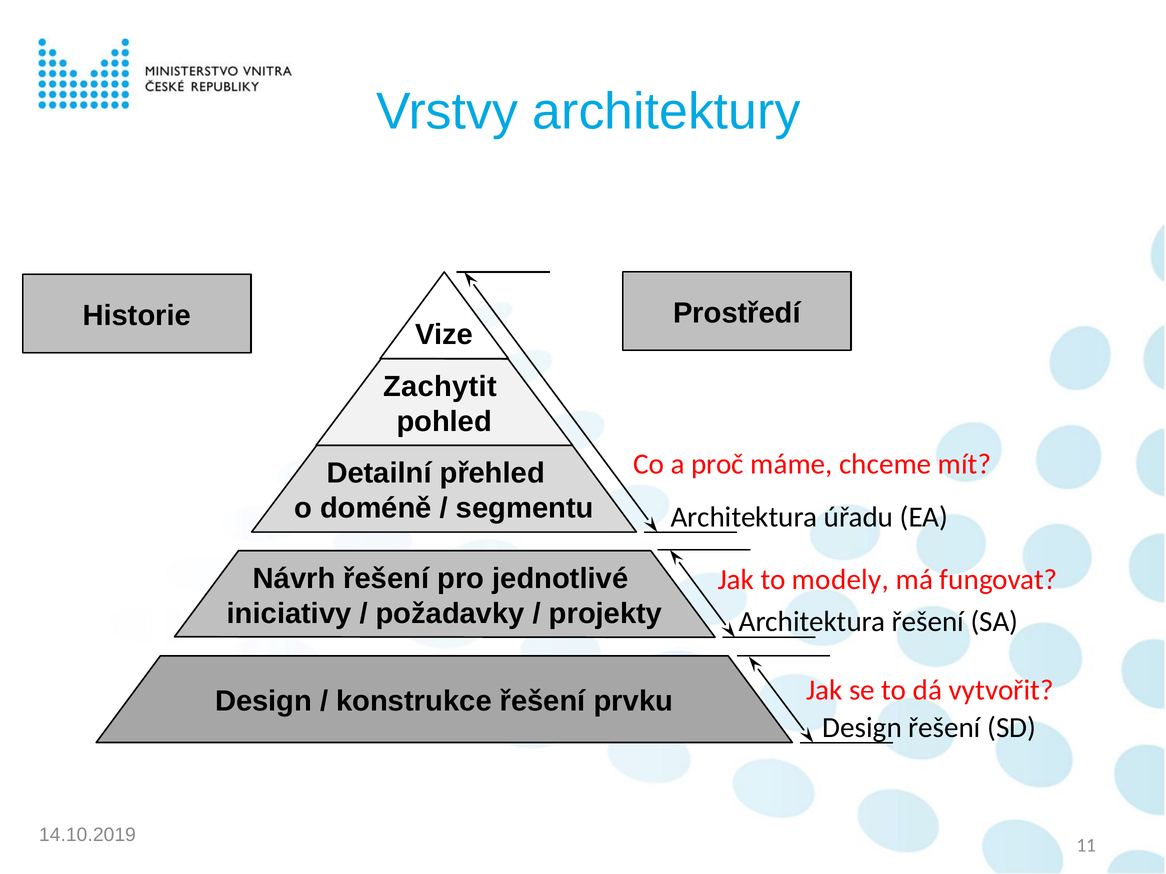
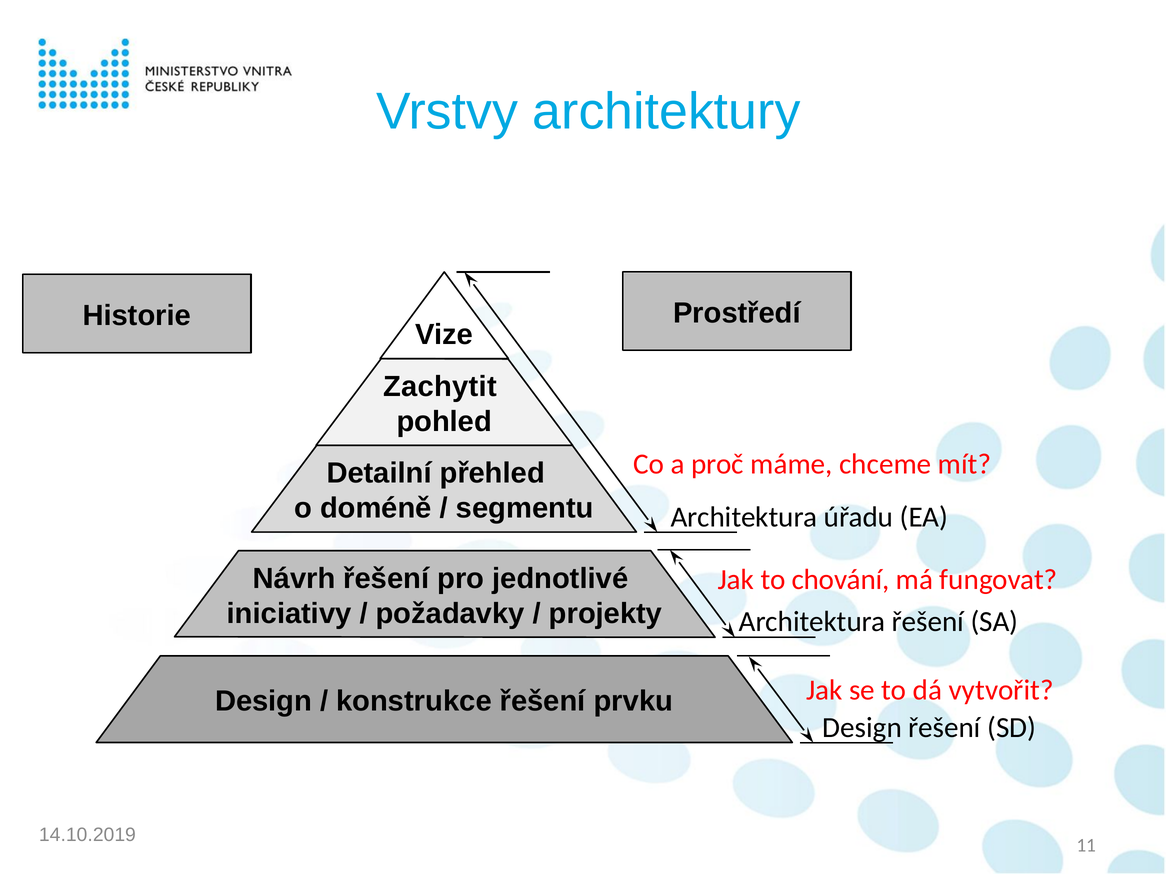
modely: modely -> chování (841, 580)
